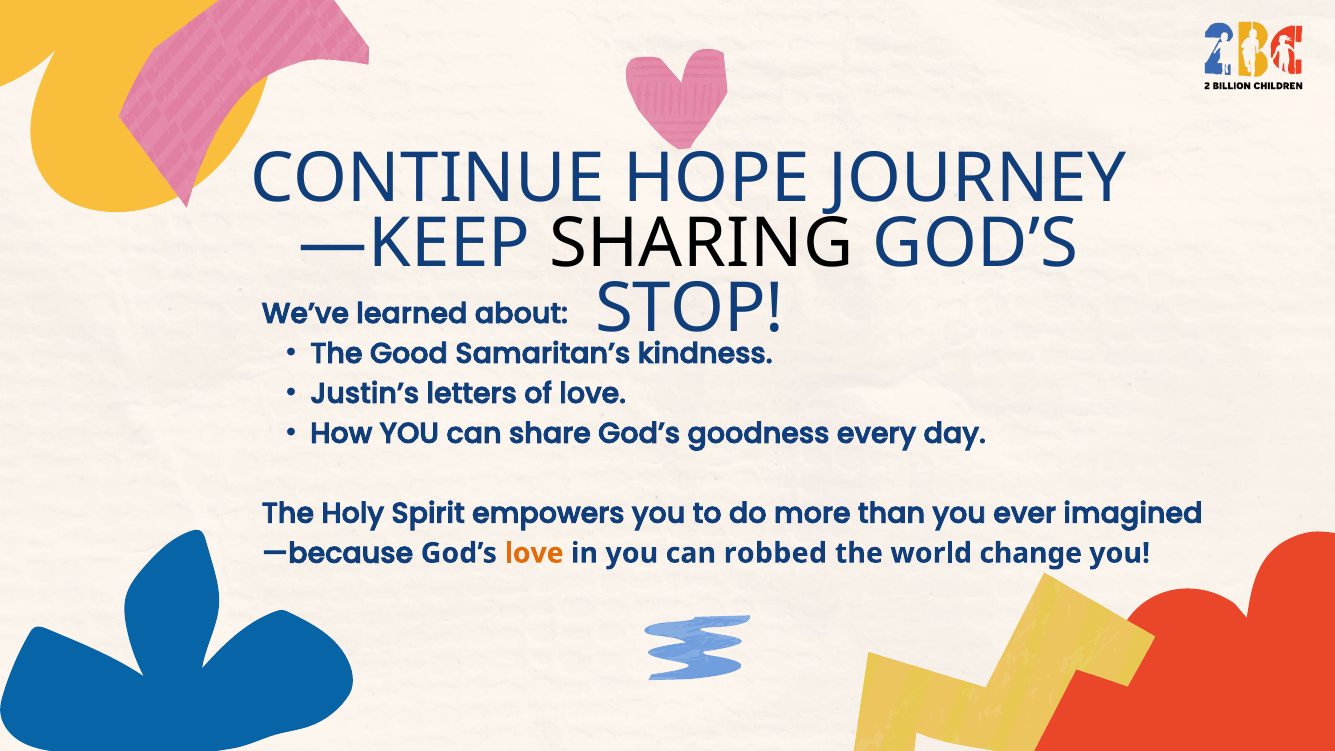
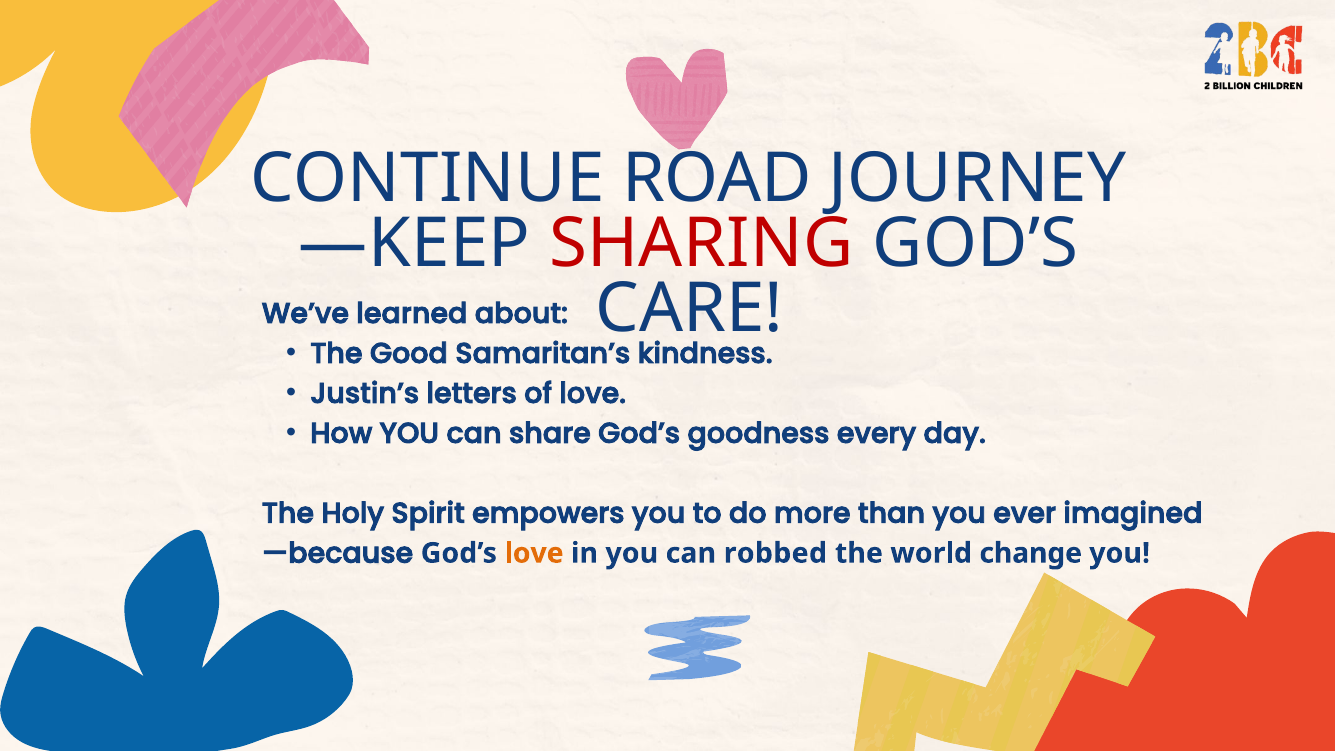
HOPE: HOPE -> ROAD (717, 179)
SHARING colour: black -> red (701, 244)
STOP: STOP -> CARE (689, 309)
